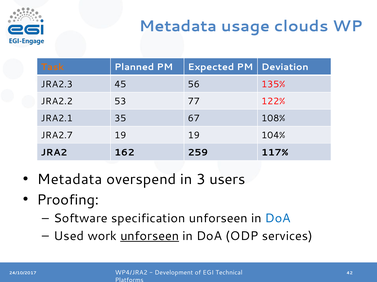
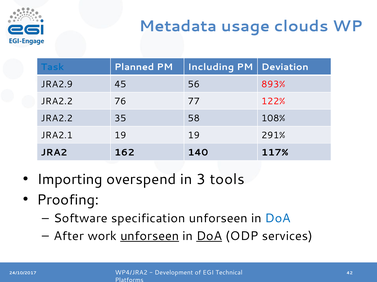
Task colour: orange -> blue (52, 67)
Expected: Expected -> Including (211, 67)
JRA2.3: JRA2.3 -> JRA2.9 (57, 84)
135%: 135% -> 893% (273, 84)
53: 53 -> 76 (120, 102)
JRA2.1: JRA2.1 -> JRA2.2 (57, 119)
67: 67 -> 58 (194, 119)
JRA2.7: JRA2.7 -> JRA2.1 (57, 136)
104%: 104% -> 291% (273, 136)
259: 259 -> 140 (198, 153)
Metadata: Metadata -> Importing (70, 180)
users: users -> tools (227, 180)
Used: Used -> After (69, 237)
DoA underline: none -> present (209, 237)
